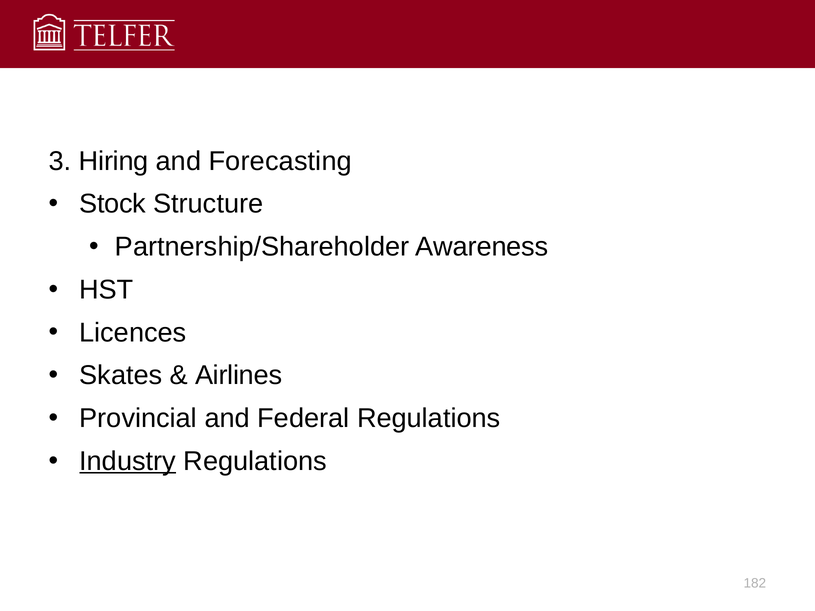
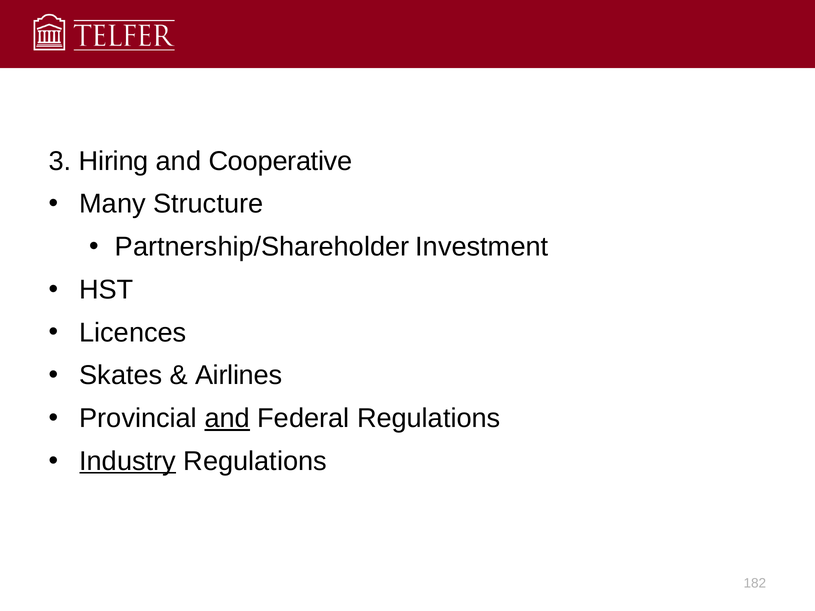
Forecasting: Forecasting -> Cooperative (281, 161)
Stock: Stock -> Many (113, 204)
Awareness: Awareness -> Investment (482, 247)
and underline: none -> present (227, 419)
